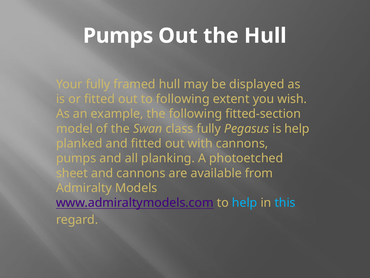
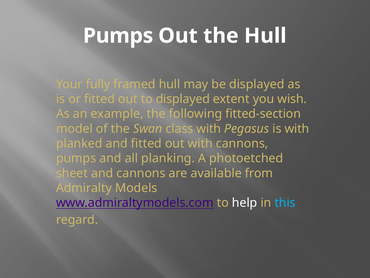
to following: following -> displayed (183, 99)
class fully: fully -> with (209, 128)
is help: help -> with (297, 128)
help colour: light blue -> white (245, 202)
